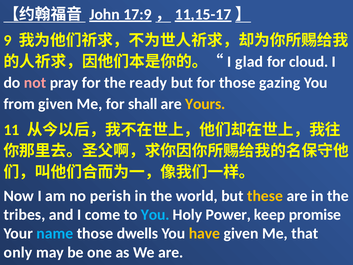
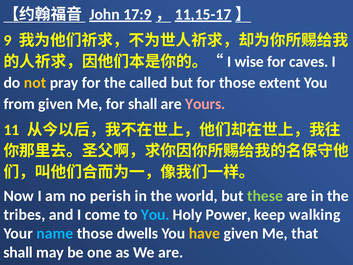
glad: glad -> wise (249, 62)
cloud: cloud -> caves (309, 62)
not colour: pink -> yellow (35, 83)
ready: ready -> called (148, 83)
gazing: gazing -> extent (280, 83)
Yours colour: yellow -> pink (205, 104)
these colour: yellow -> light green (265, 196)
promise: promise -> walking (315, 214)
only: only -> shall (18, 252)
